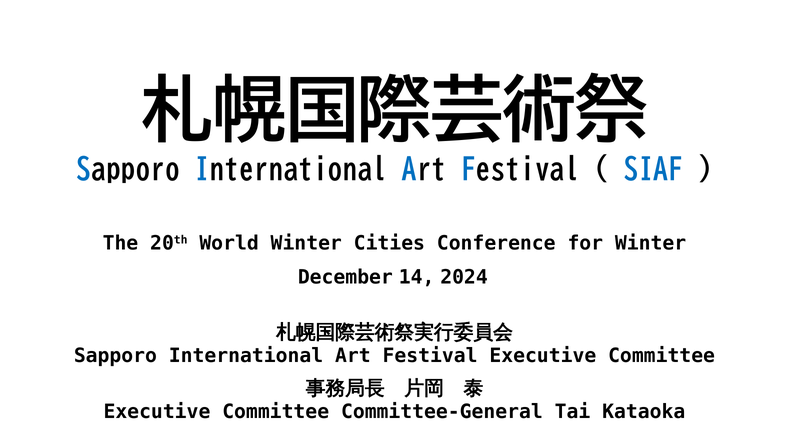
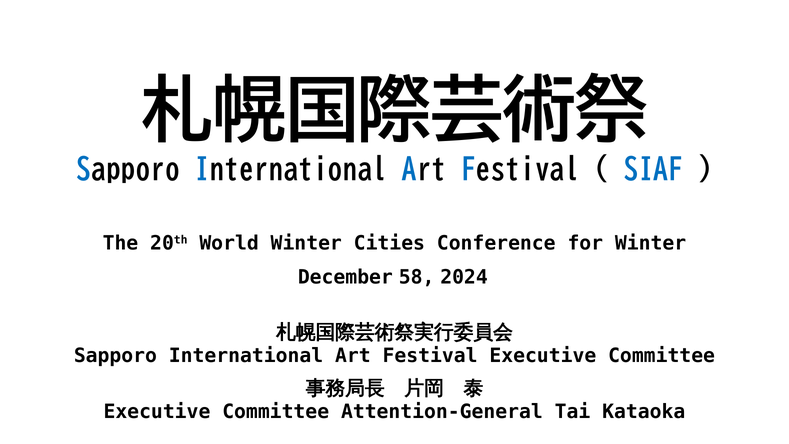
14: 14 -> 58 (417, 277)
Committee-General: Committee-General -> Attention-General (442, 412)
